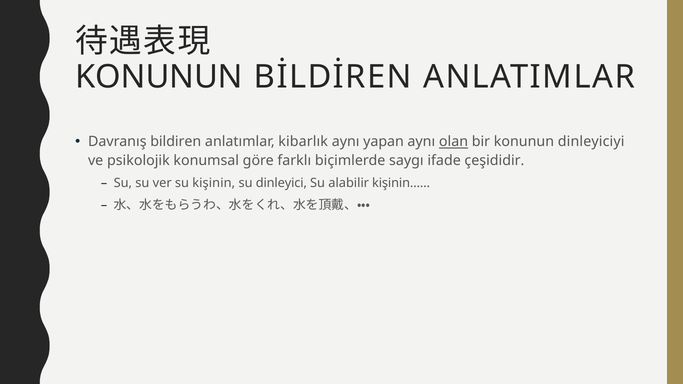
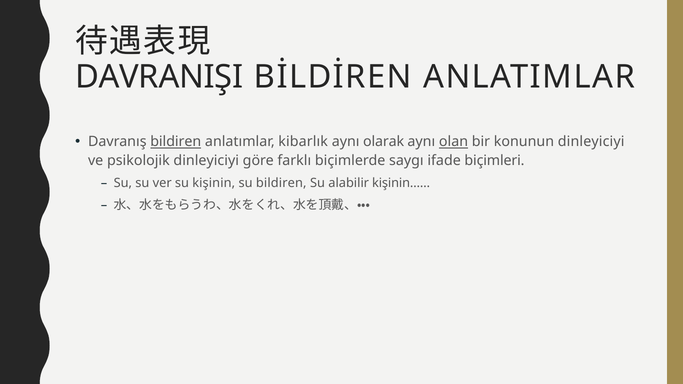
KONUNUN: KONUNUN -> DAVRANIŞI (159, 77)
bildiren underline: none -> present (176, 142)
yapan: yapan -> olarak (384, 142)
psikolojik konumsal: konumsal -> dinleyiciyi (206, 161)
çeşididir: çeşididir -> biçimleri (495, 161)
su dinleyici: dinleyici -> bildiren (281, 183)
